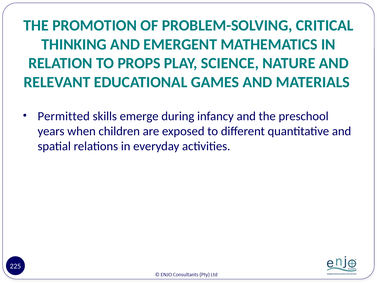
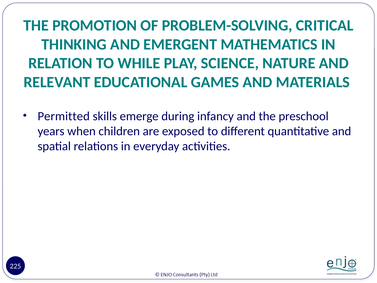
PROPS: PROPS -> WHILE (139, 63)
